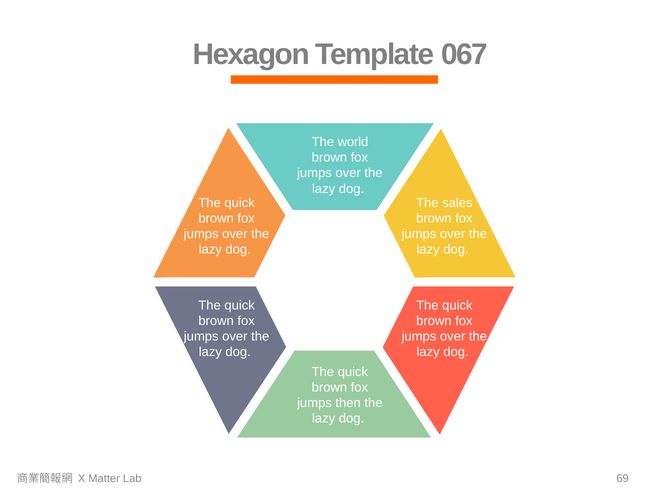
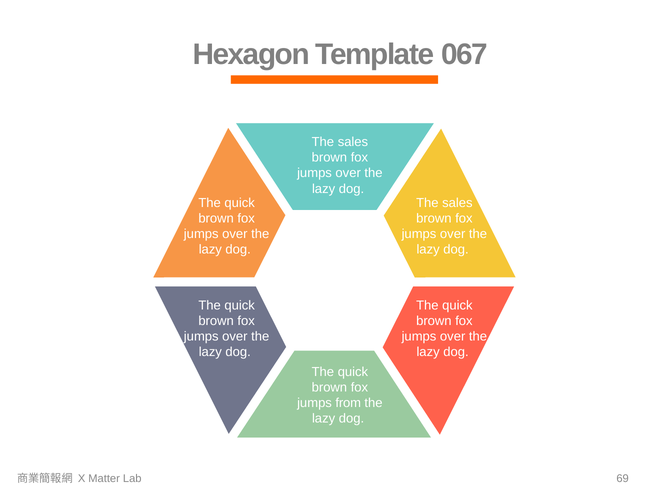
world: world -> sales (353, 142)
then: then -> from (348, 404)
